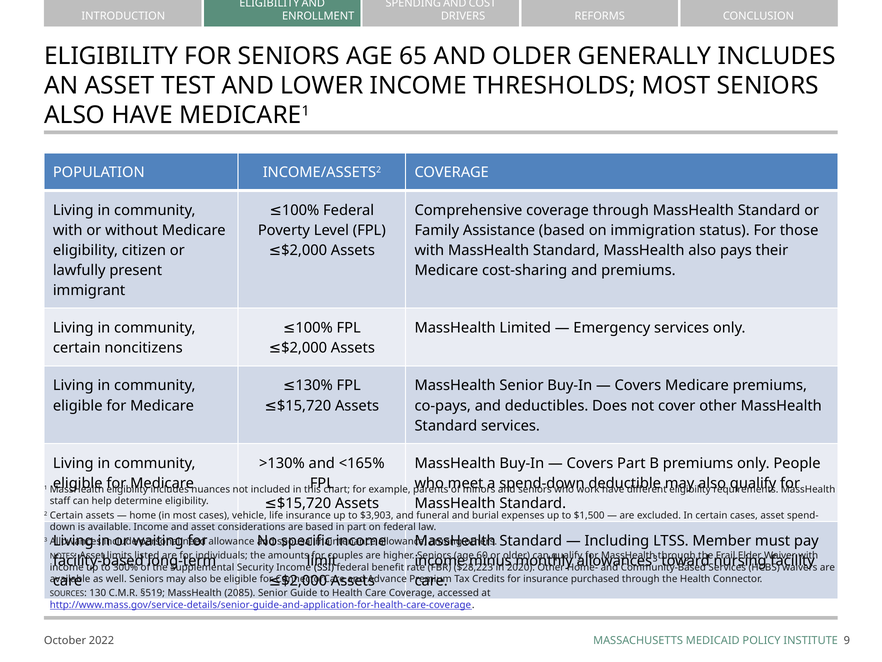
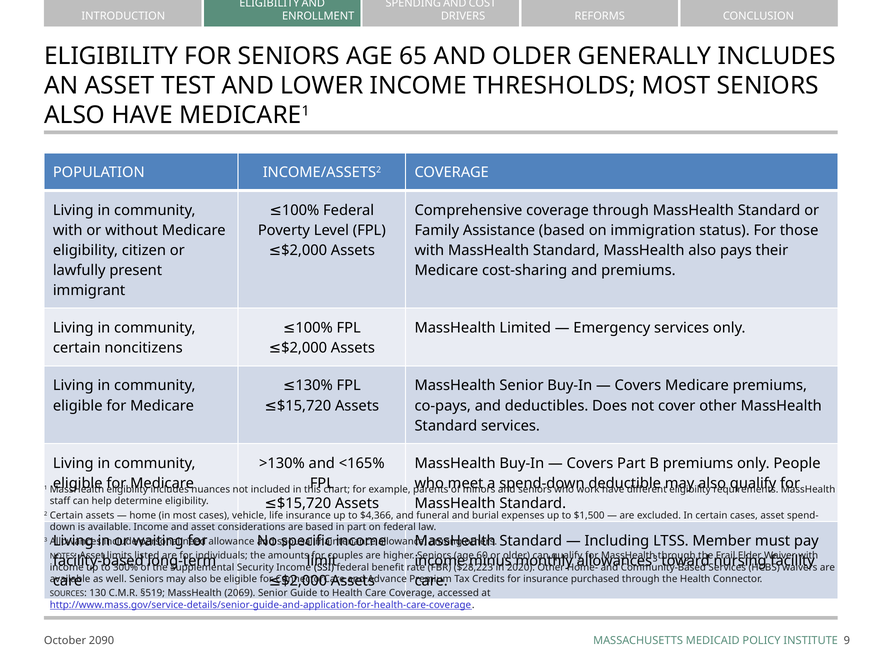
$3,903: $3,903 -> $4,366 (377, 515)
2085: 2085 -> 2069 (240, 593)
2022: 2022 -> 2090 (101, 640)
